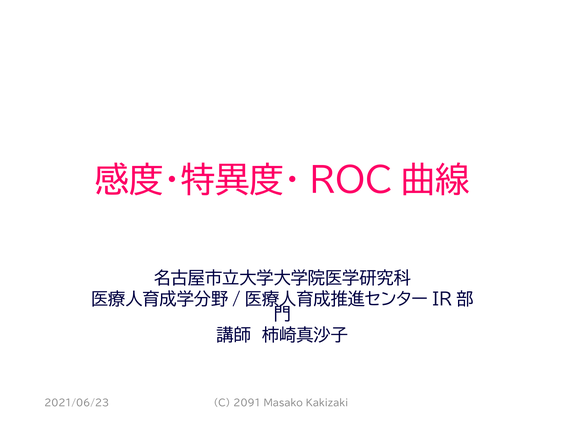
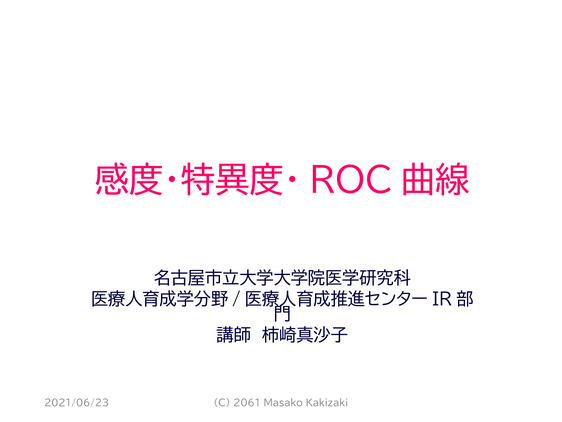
2091: 2091 -> 2061 (247, 403)
